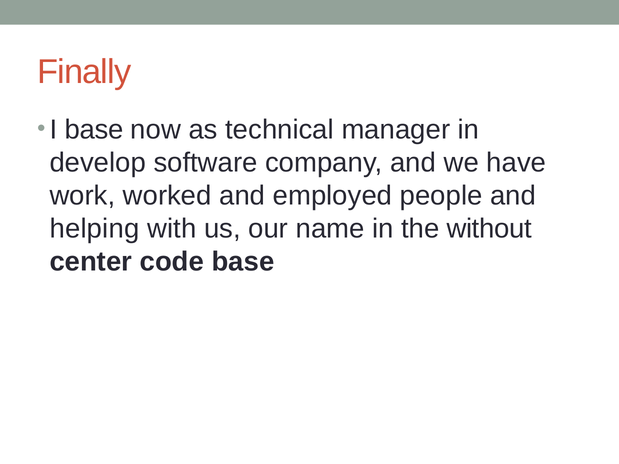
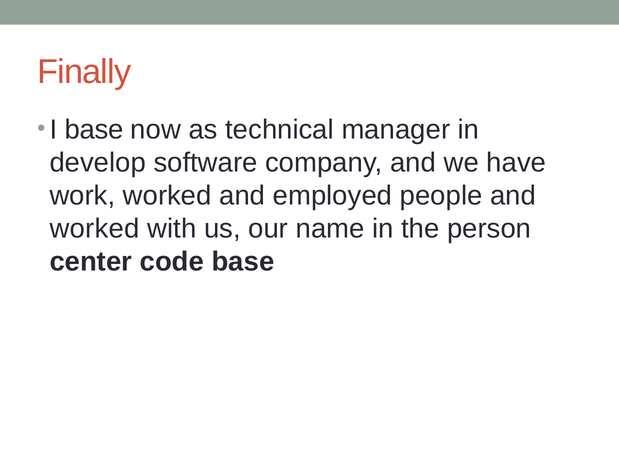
helping: helping -> worked (94, 229)
without: without -> person (489, 229)
